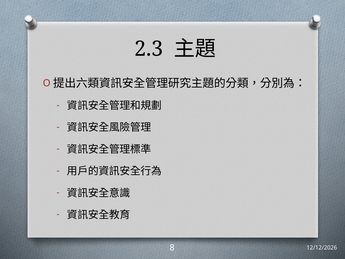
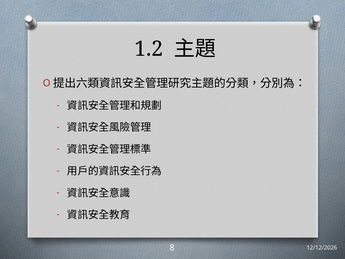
2.3: 2.3 -> 1.2 (149, 49)
